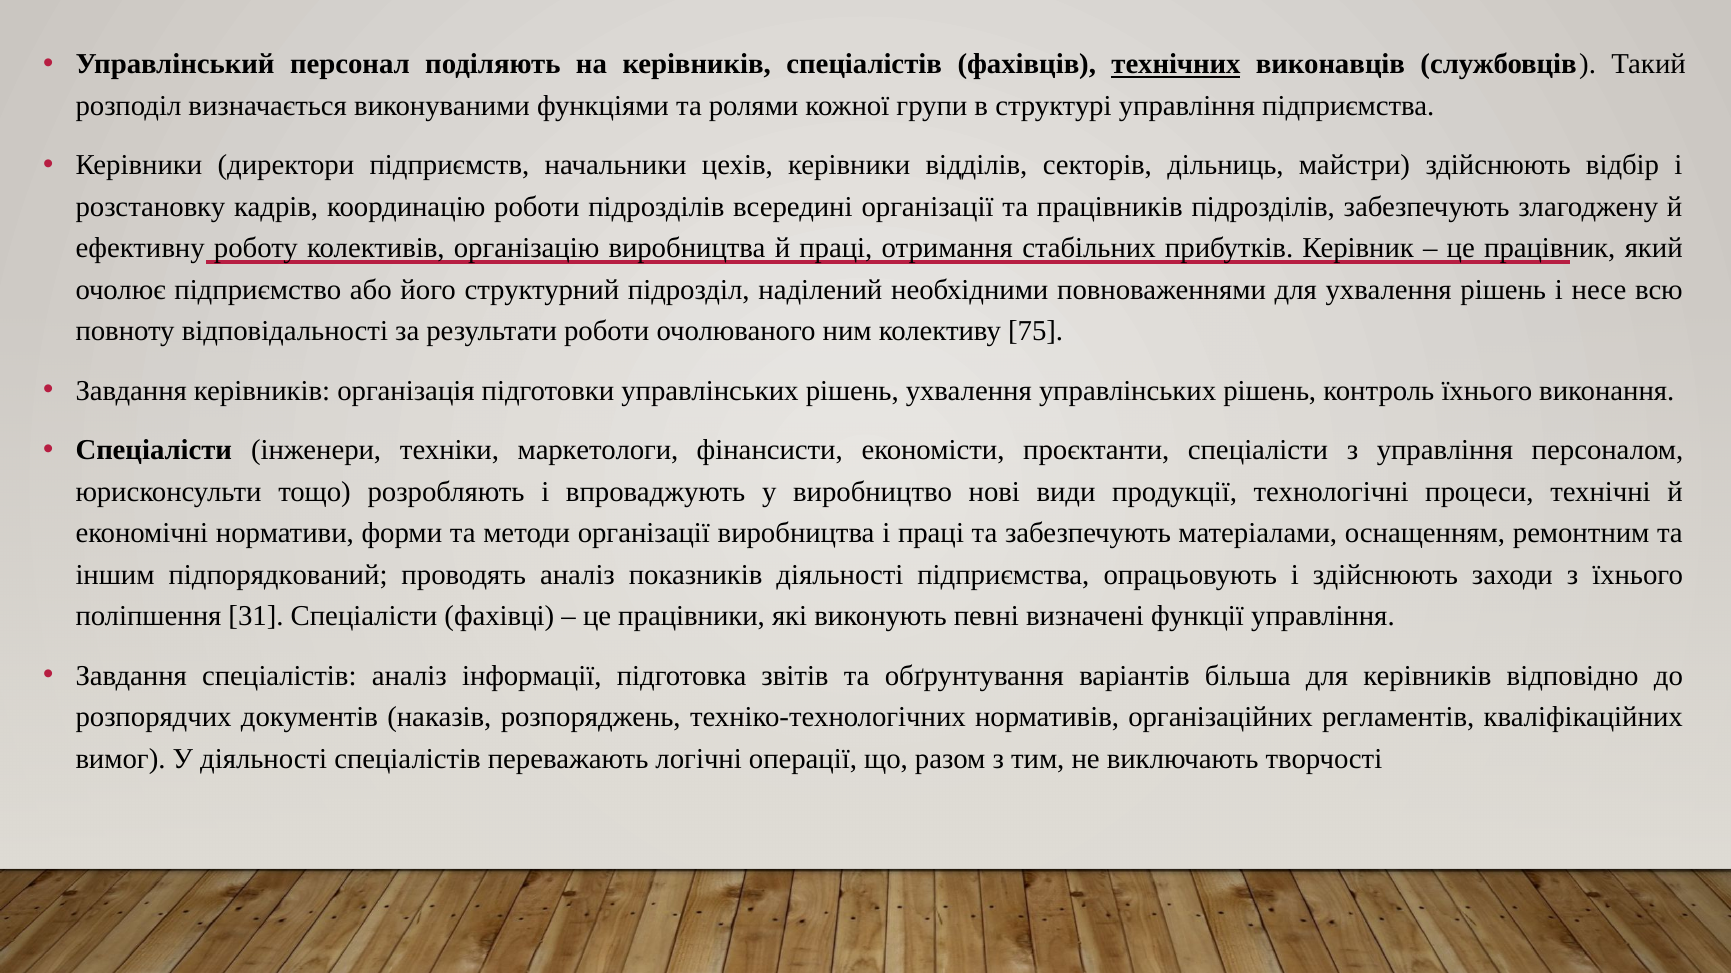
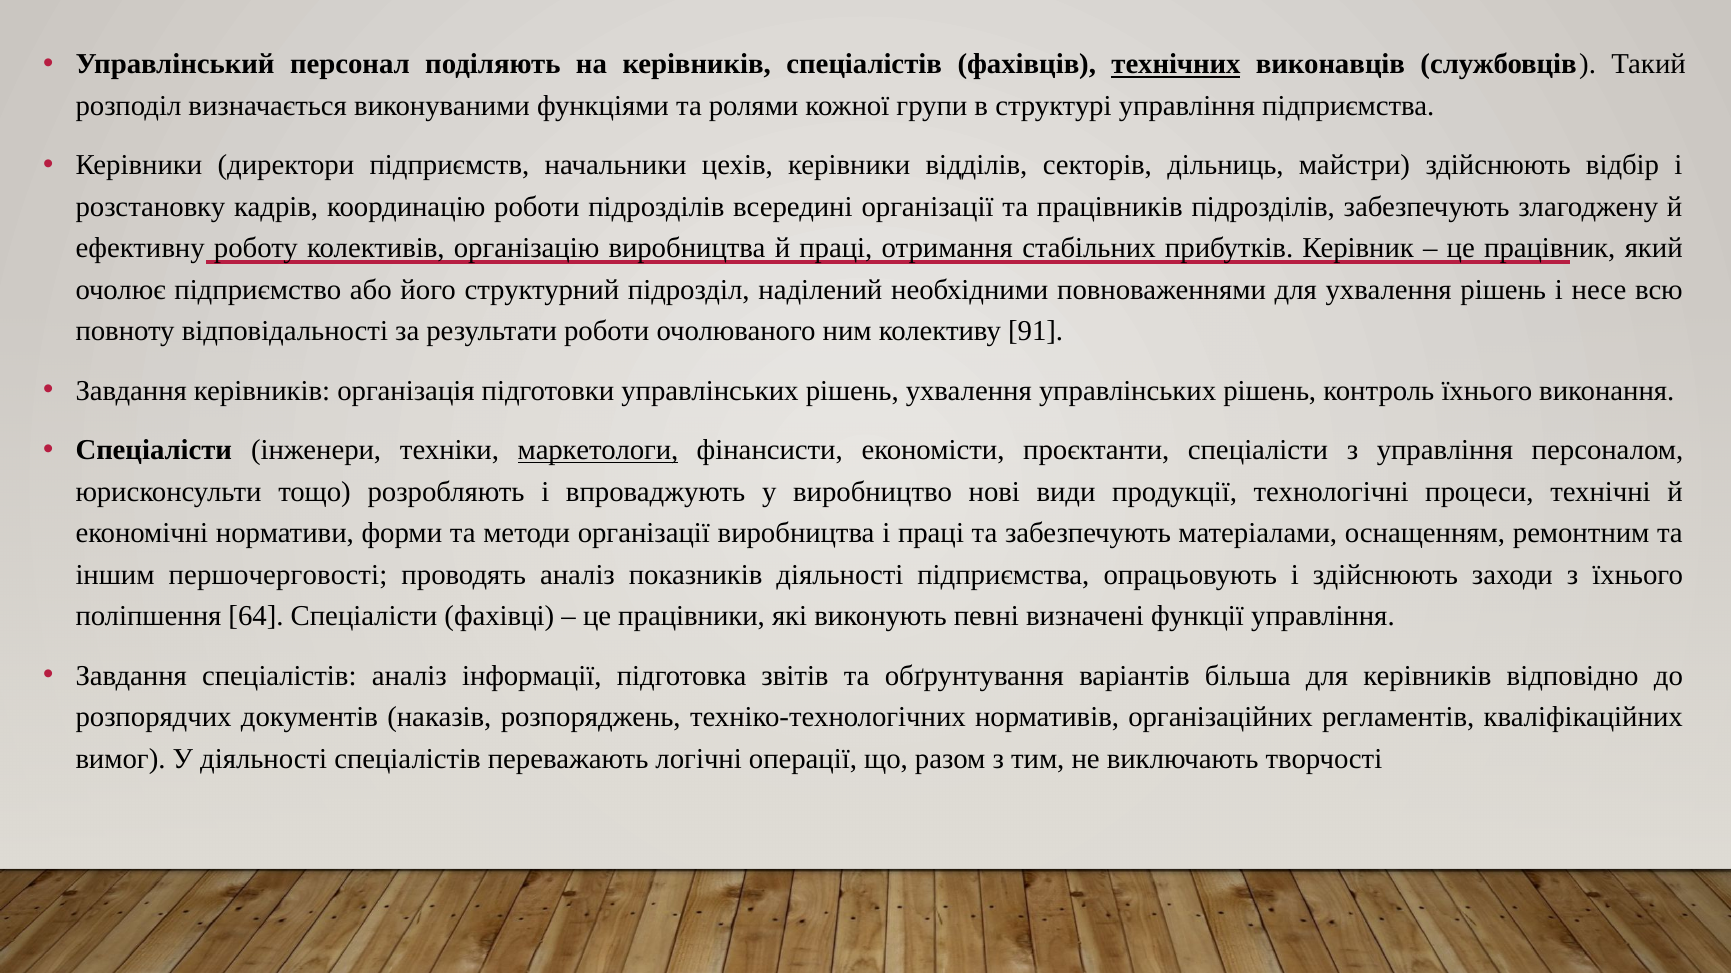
75: 75 -> 91 (1036, 331)
маркетологи underline: none -> present (598, 451)
підпорядкований: підпорядкований -> першочерговості (278, 575)
31: 31 -> 64 (256, 617)
